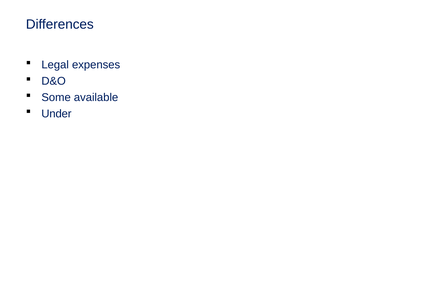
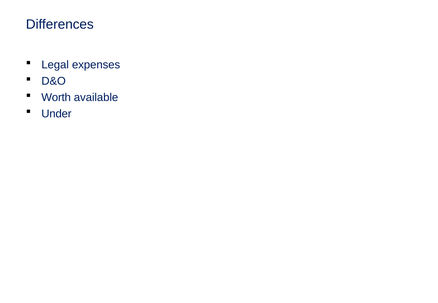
Some: Some -> Worth (56, 98)
